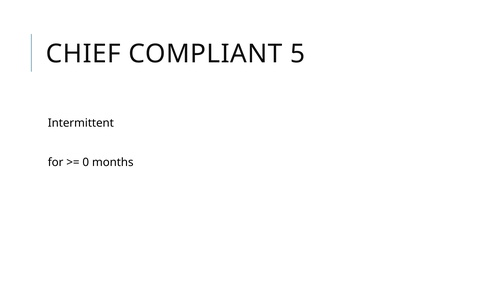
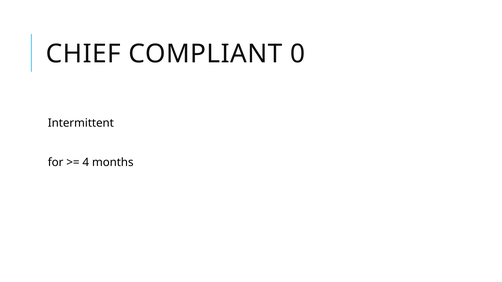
5: 5 -> 0 (298, 54)
0: 0 -> 4 (86, 163)
